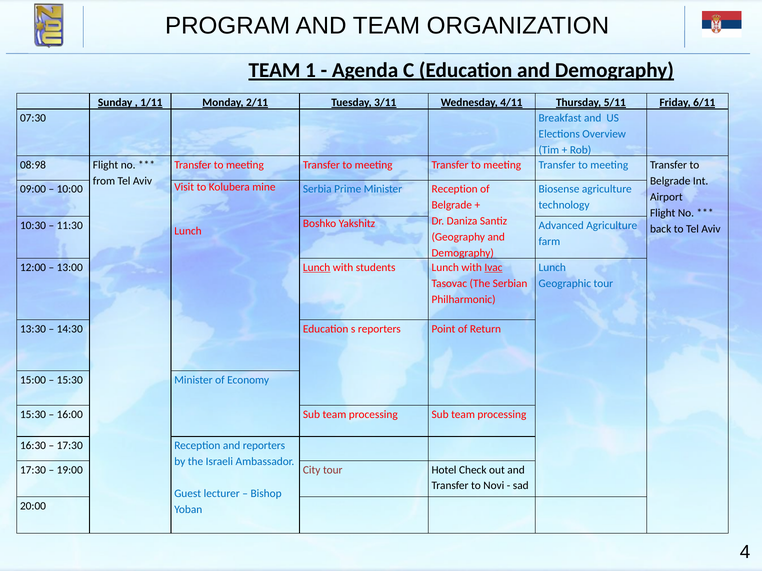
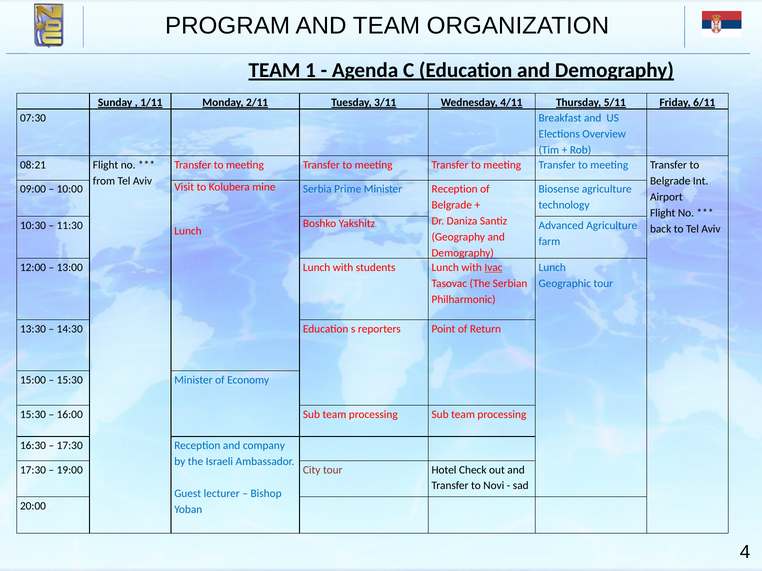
08:98: 08:98 -> 08:21 (33, 165)
Lunch underline: present -> none (317, 268)
and reporters: reporters -> company (264, 446)
